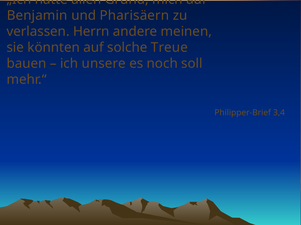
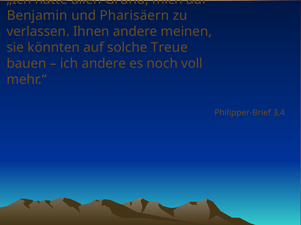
Herrn: Herrn -> Ihnen (91, 32)
ich unsere: unsere -> andere (104, 64)
soll: soll -> voll (192, 64)
